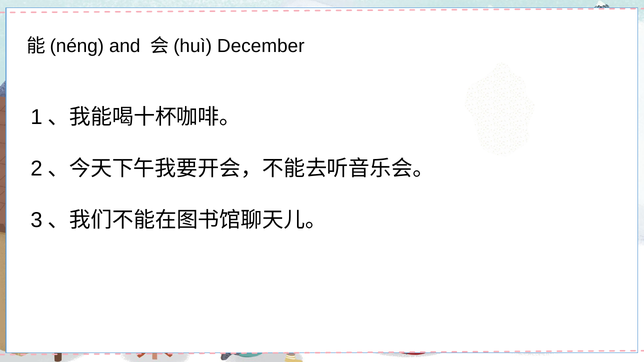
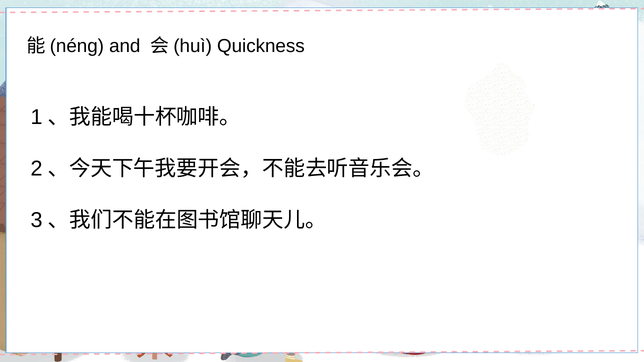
December: December -> Quickness (261, 46)
